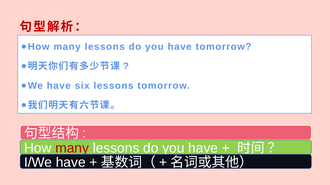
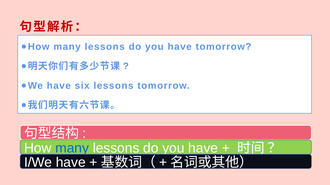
many colour: red -> blue (72, 149)
